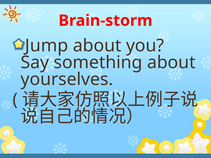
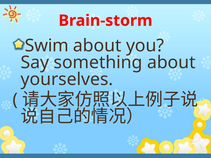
Jump: Jump -> Swim (47, 46)
